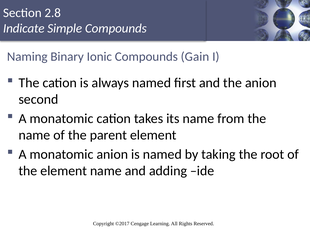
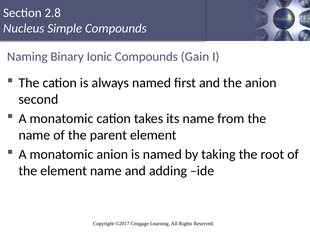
Indicate: Indicate -> Nucleus (24, 28)
